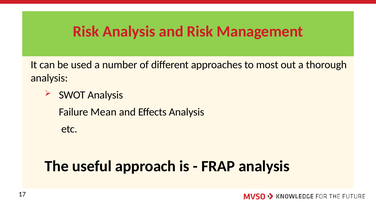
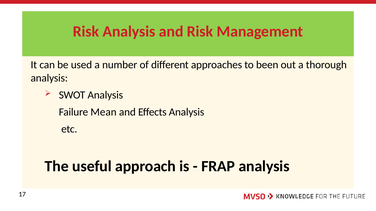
most: most -> been (267, 65)
